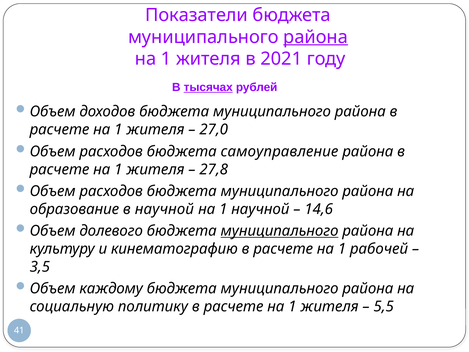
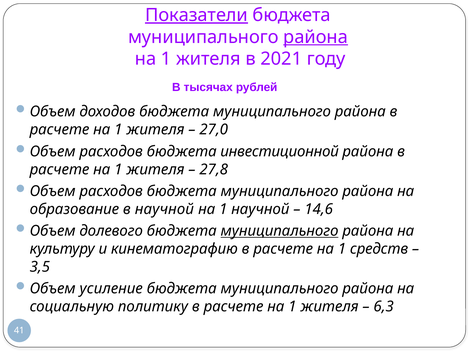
Показатели underline: none -> present (197, 15)
тысячах underline: present -> none (208, 87)
самоуправление: самоуправление -> инвестиционной (280, 151)
рабочей: рабочей -> средств (379, 249)
каждому: каждому -> усиление (111, 288)
5,5: 5,5 -> 6,3 (384, 306)
